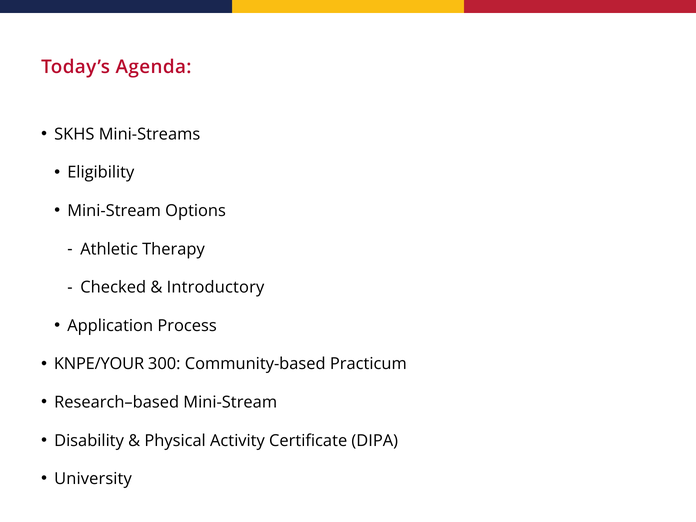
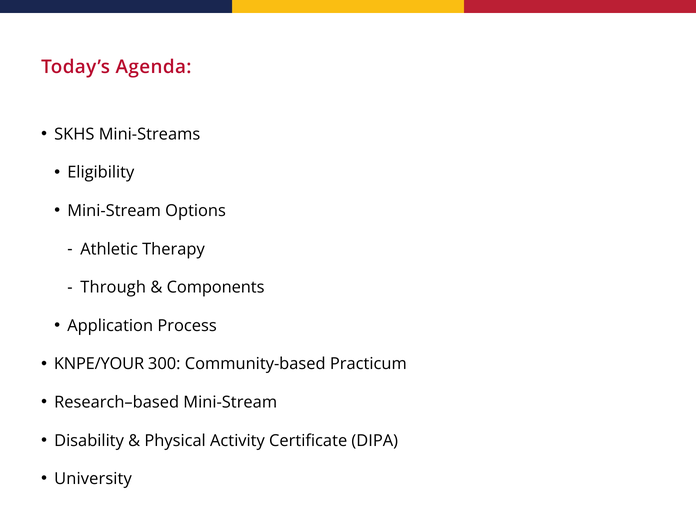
Checked: Checked -> Through (113, 287)
Introductory: Introductory -> Components (216, 287)
